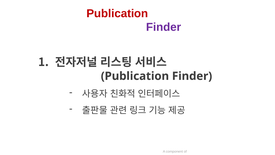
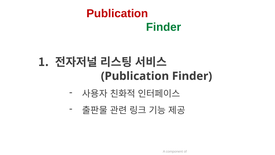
Finder colour: purple -> green (164, 27)
